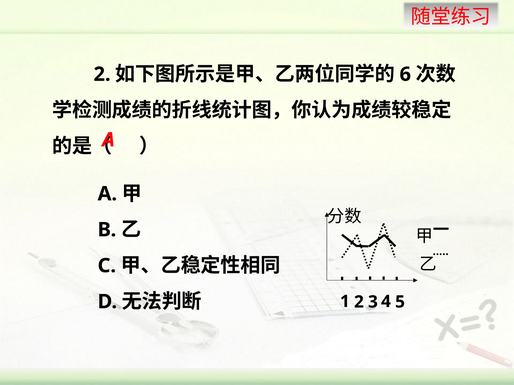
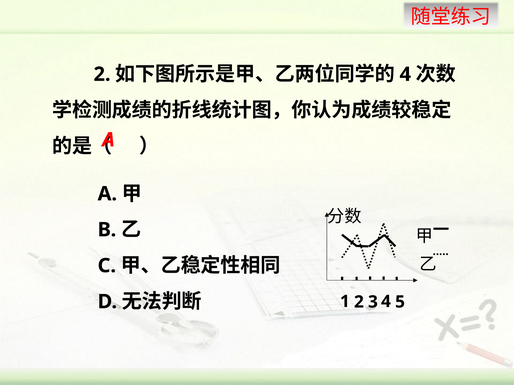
6: 6 -> 4 (405, 74)
